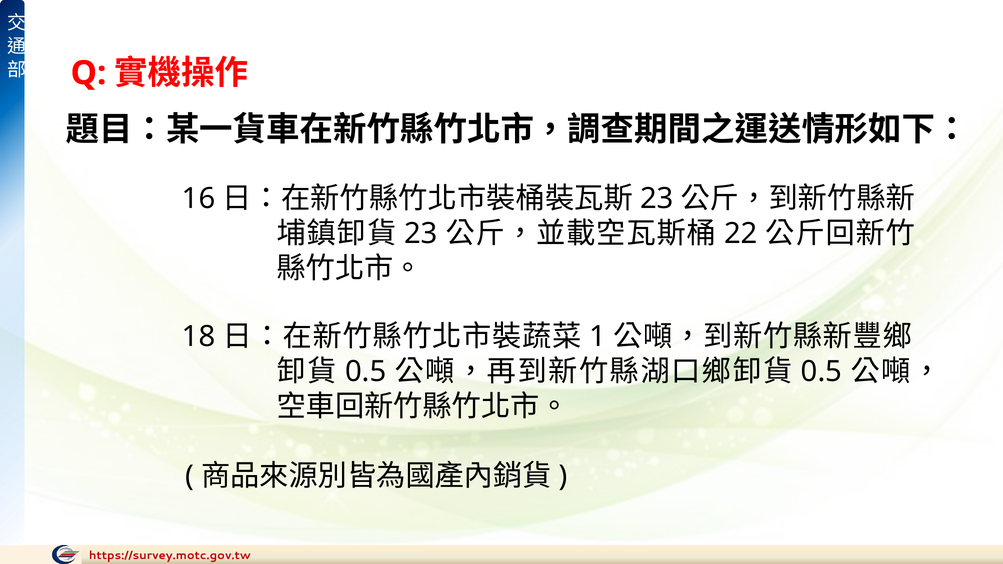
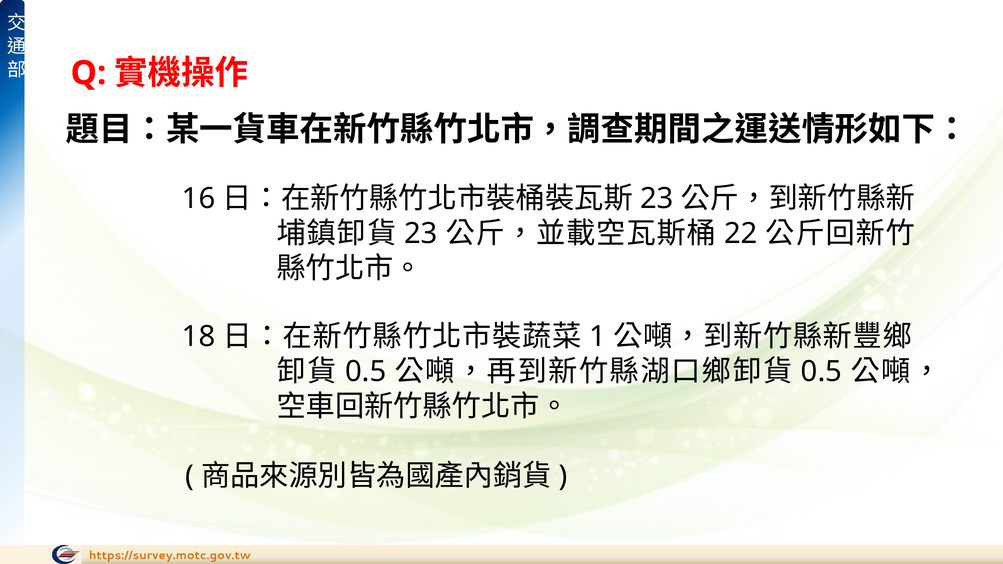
https://survey.motc.gov.tw colour: red -> orange (170, 556)
